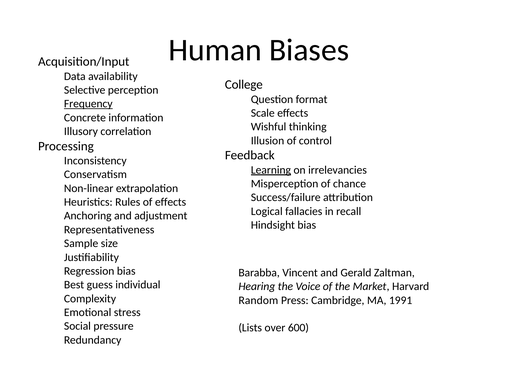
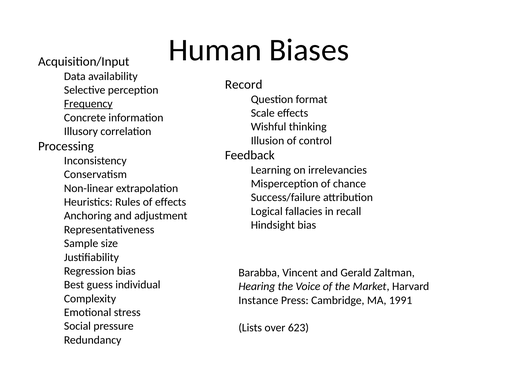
College: College -> Record (244, 85)
Learning underline: present -> none (271, 170)
Random: Random -> Instance (258, 301)
600: 600 -> 623 (298, 328)
